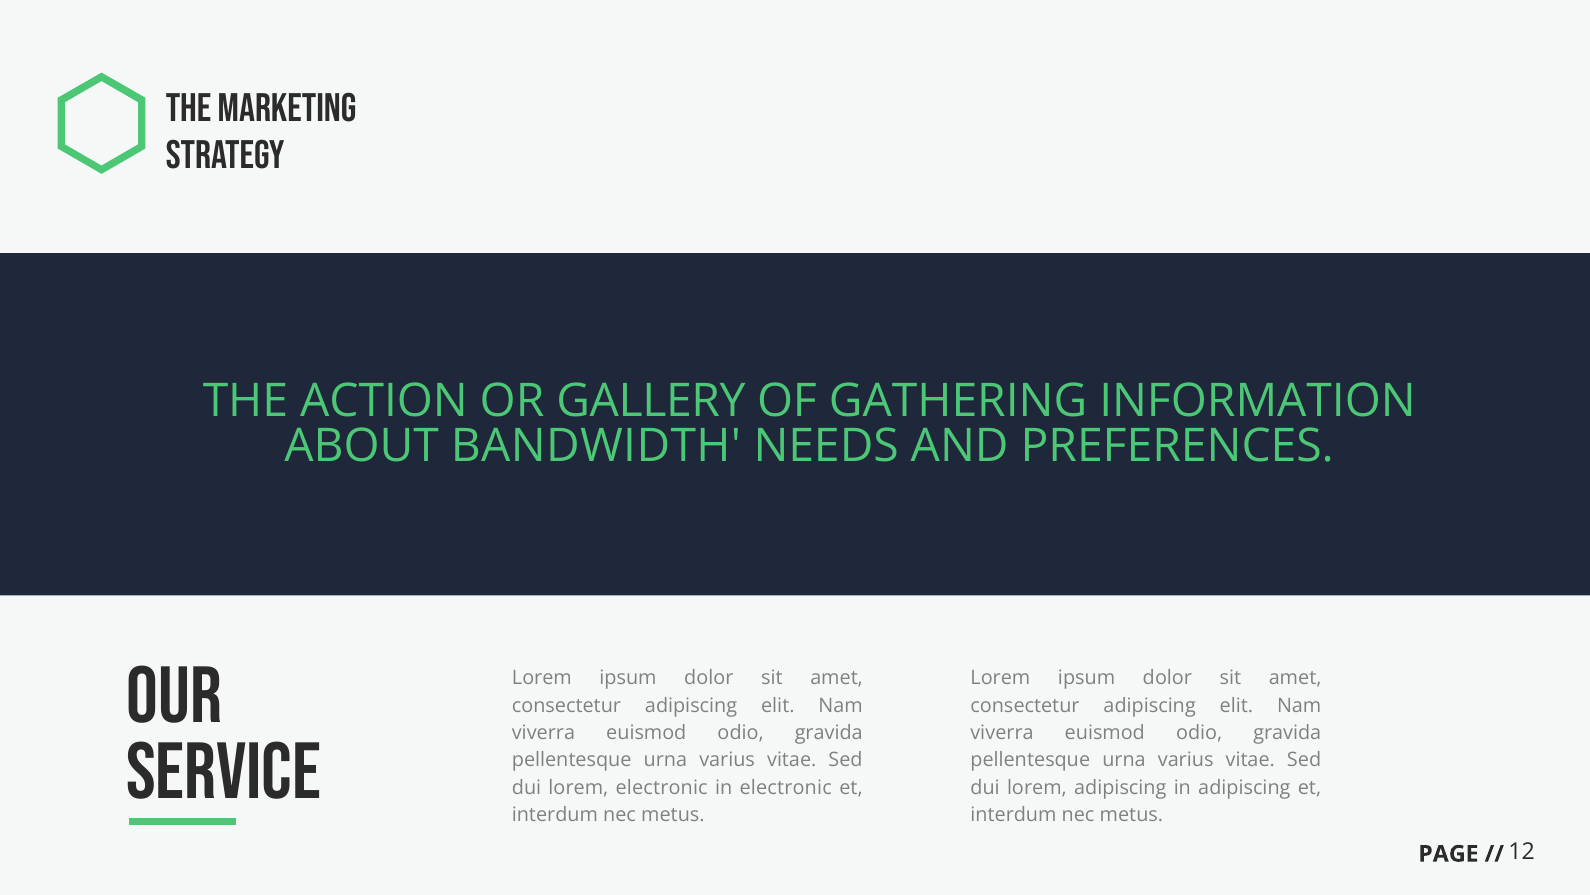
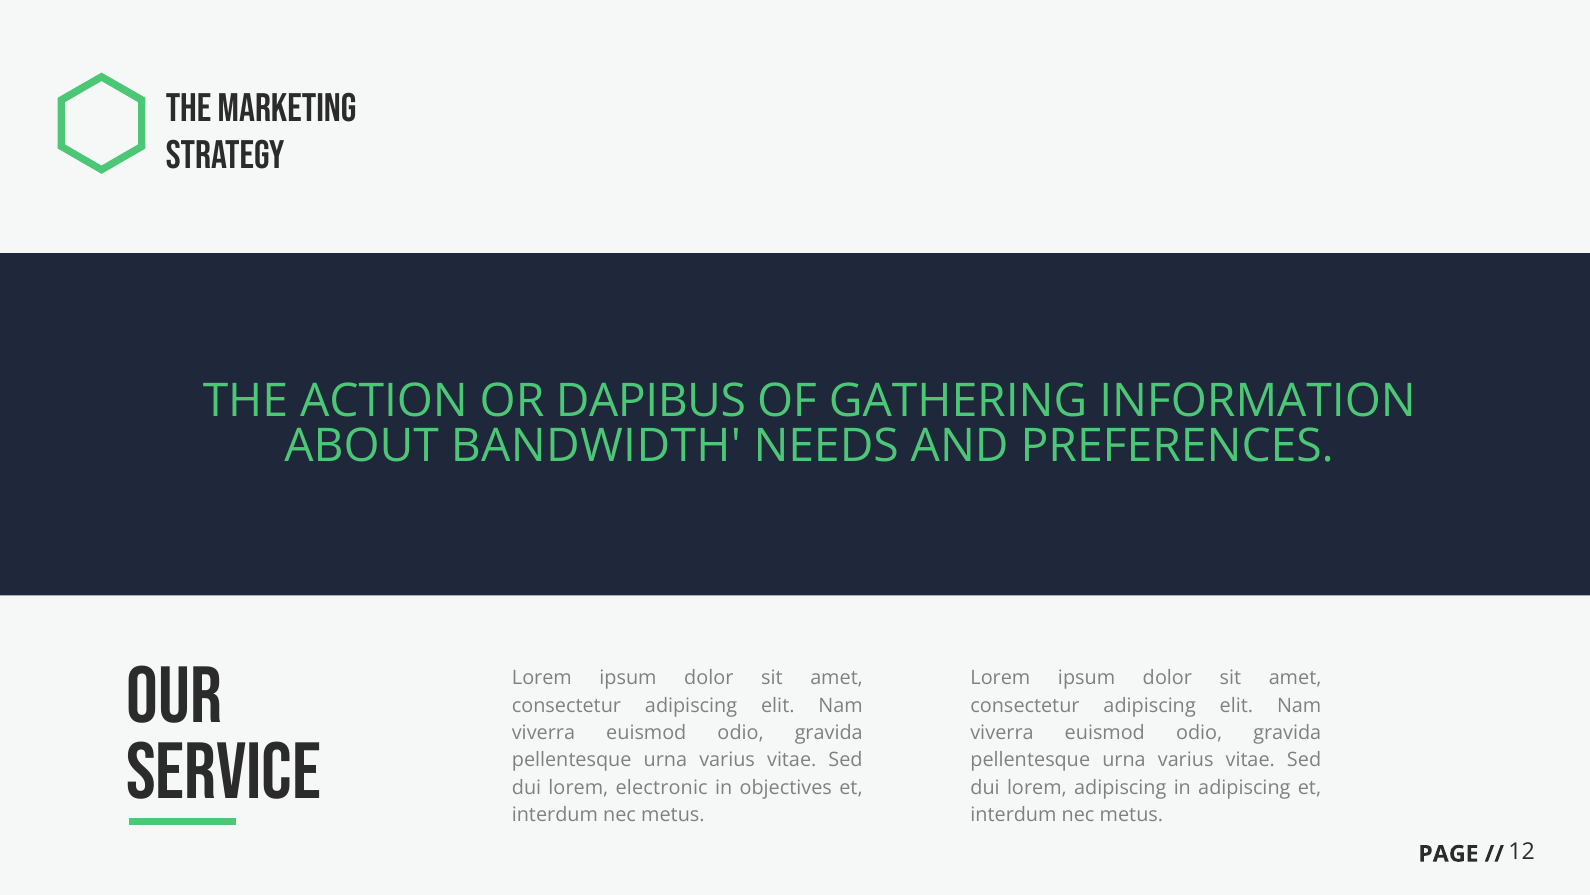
GALLERY: GALLERY -> DAPIBUS (651, 401)
in electronic: electronic -> objectives (786, 787)
